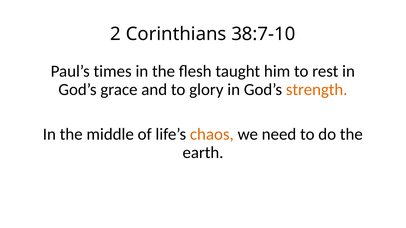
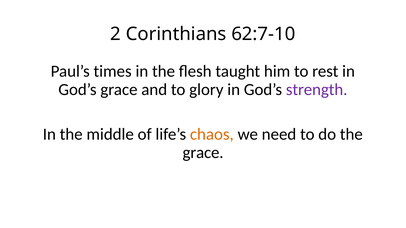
38:7-10: 38:7-10 -> 62:7-10 (263, 34)
strength colour: orange -> purple (317, 90)
earth: earth -> grace (203, 153)
